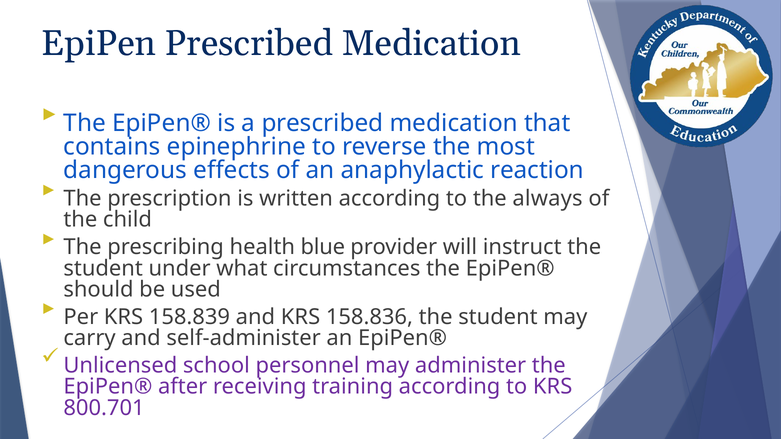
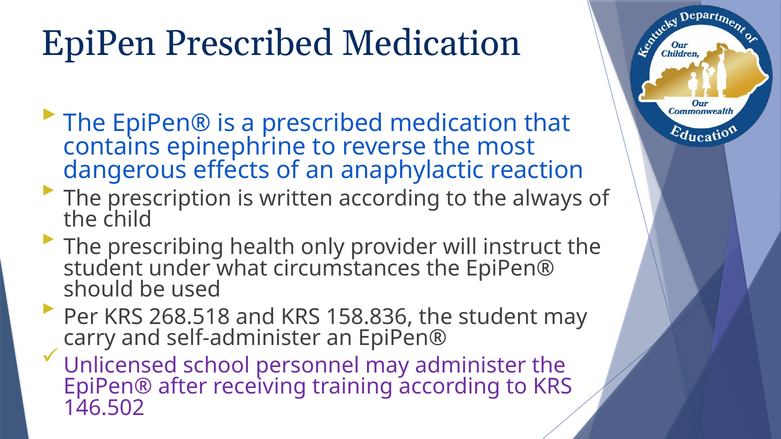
blue: blue -> only (323, 247)
158.839: 158.839 -> 268.518 (189, 317)
800.701: 800.701 -> 146.502 (104, 408)
